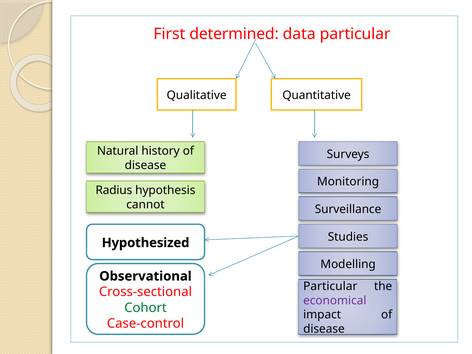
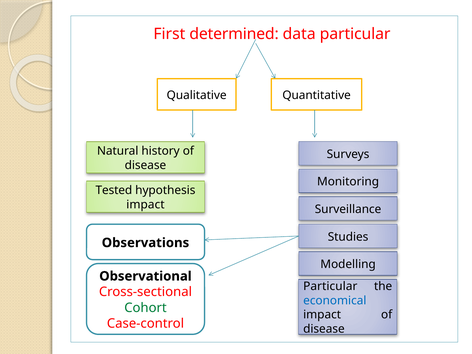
Radius: Radius -> Tested (114, 190)
cannot: cannot -> impact (145, 205)
Hypothesized: Hypothesized -> Observations (145, 243)
economical colour: purple -> blue (335, 301)
